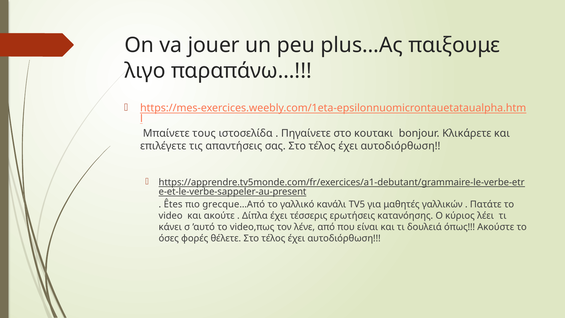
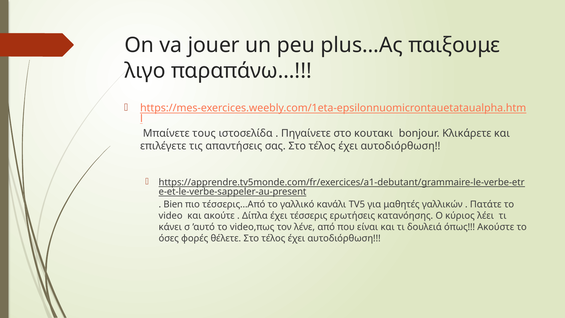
Êtes: Êtes -> Bien (173, 204)
grecque…Από: grecque…Από -> τέσσερις…Από (234, 204)
